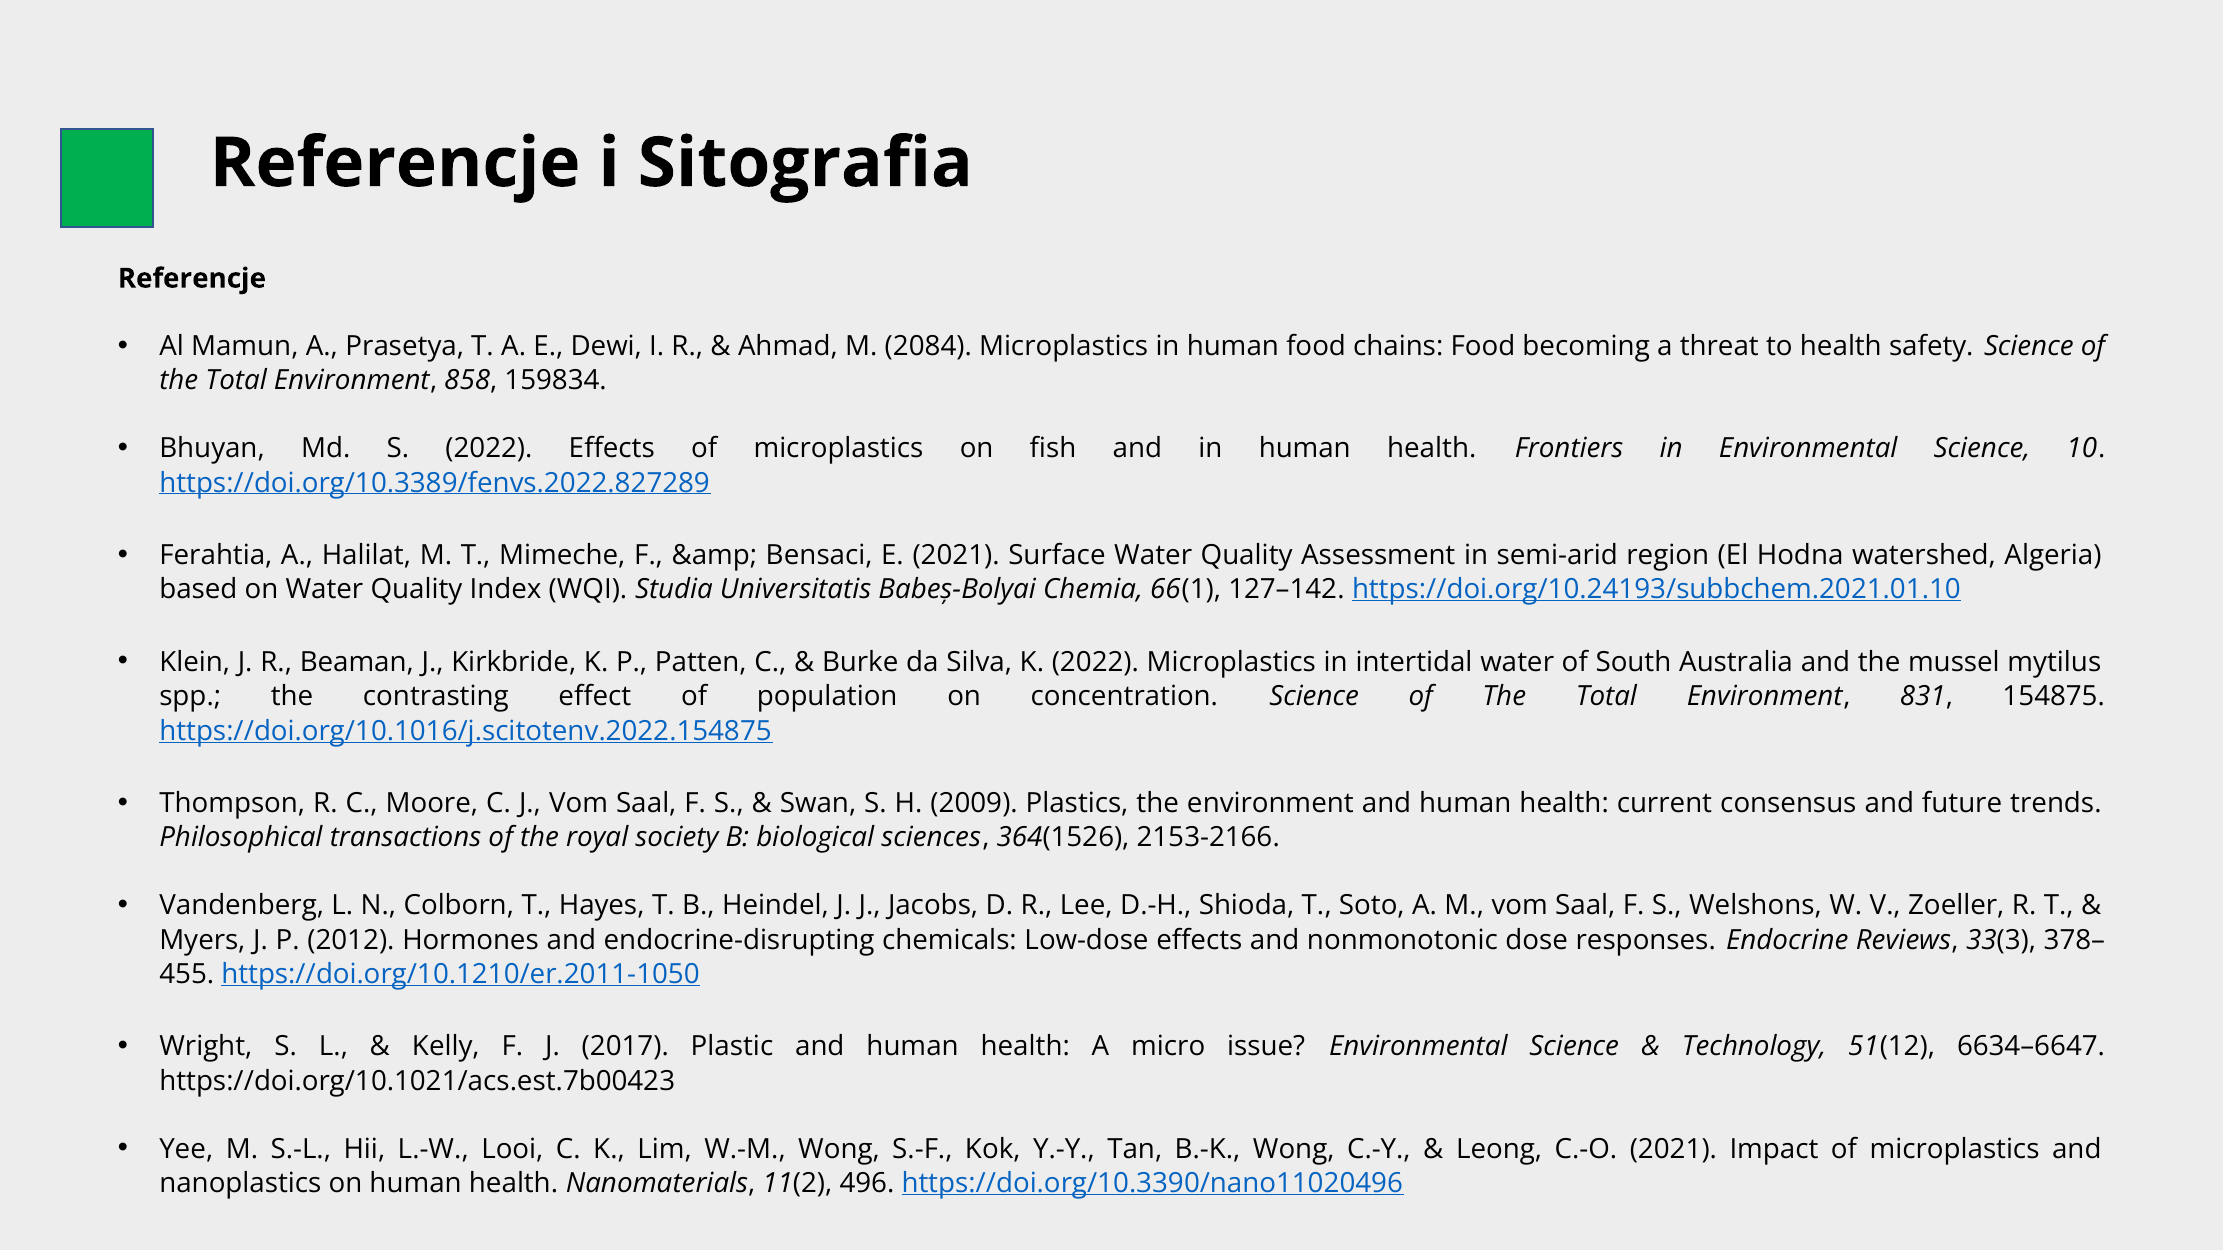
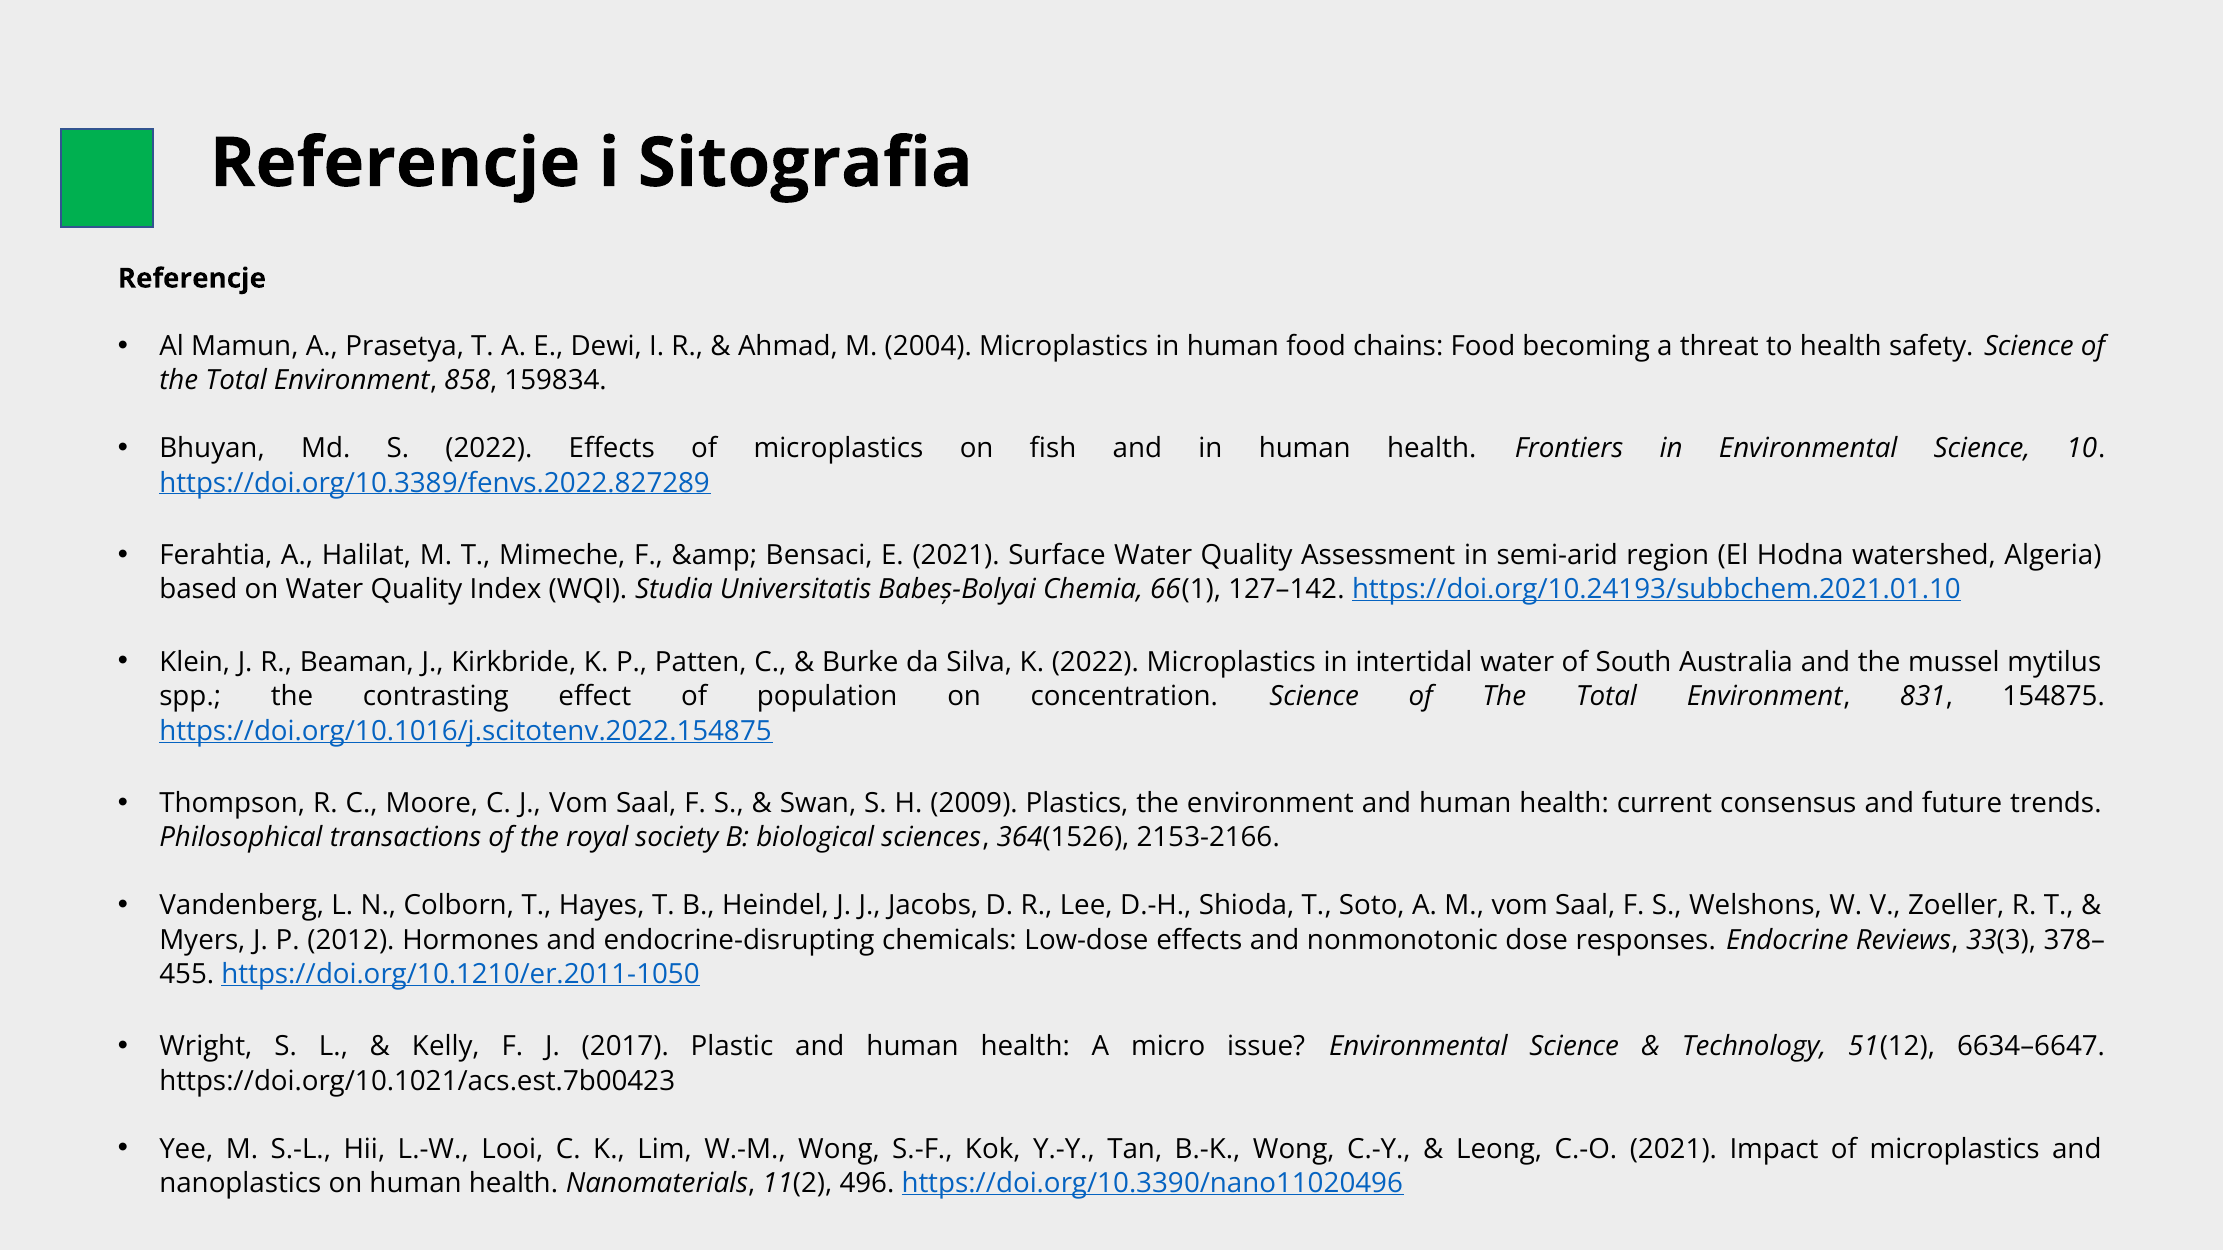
2084: 2084 -> 2004 (928, 346)
